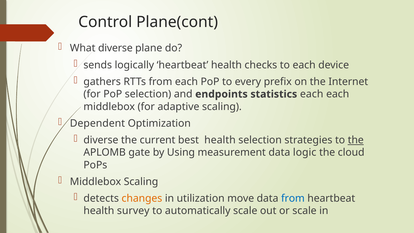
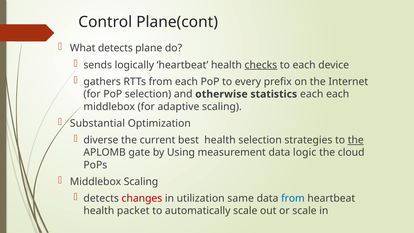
What diverse: diverse -> detects (115, 48)
checks underline: none -> present (261, 65)
endpoints: endpoints -> otherwise (221, 94)
Dependent: Dependent -> Substantial (97, 123)
changes colour: orange -> red (142, 198)
move: move -> same (241, 198)
survey: survey -> packet (133, 211)
